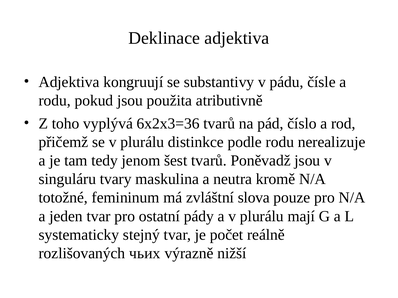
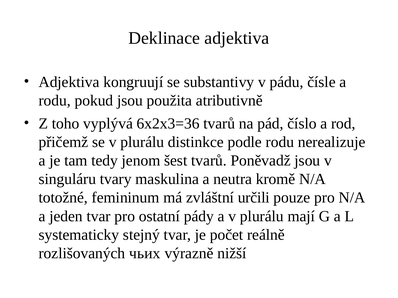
slova: slova -> určili (254, 198)
